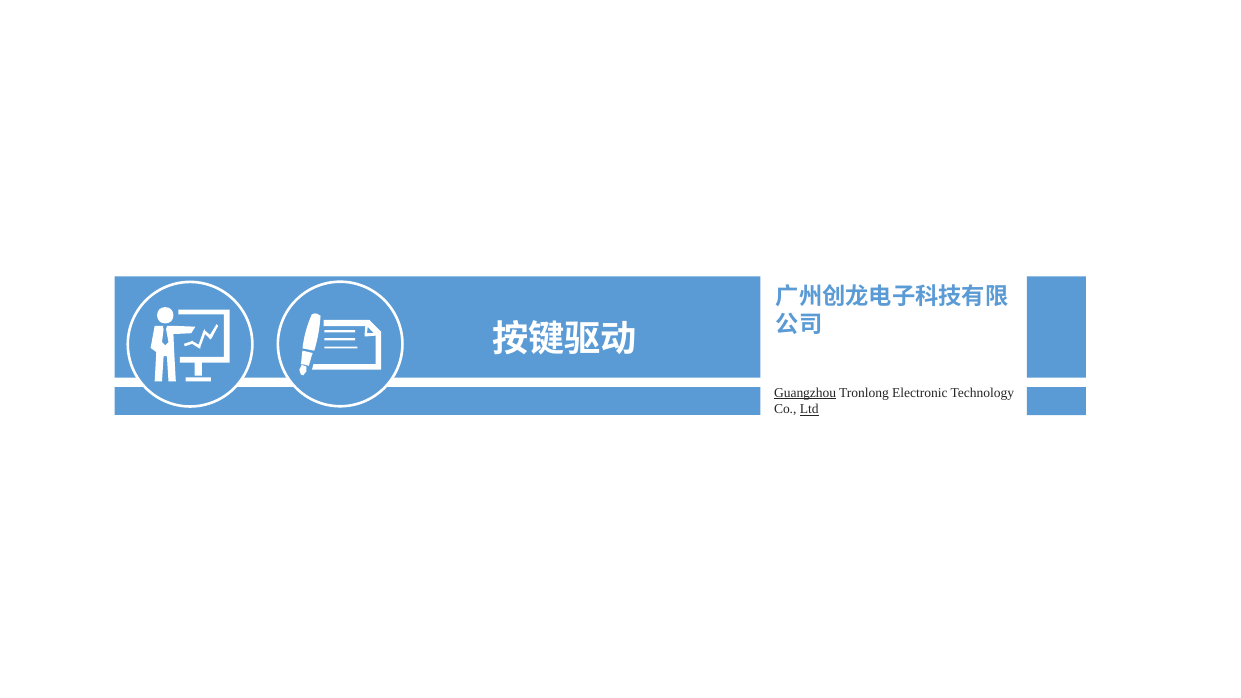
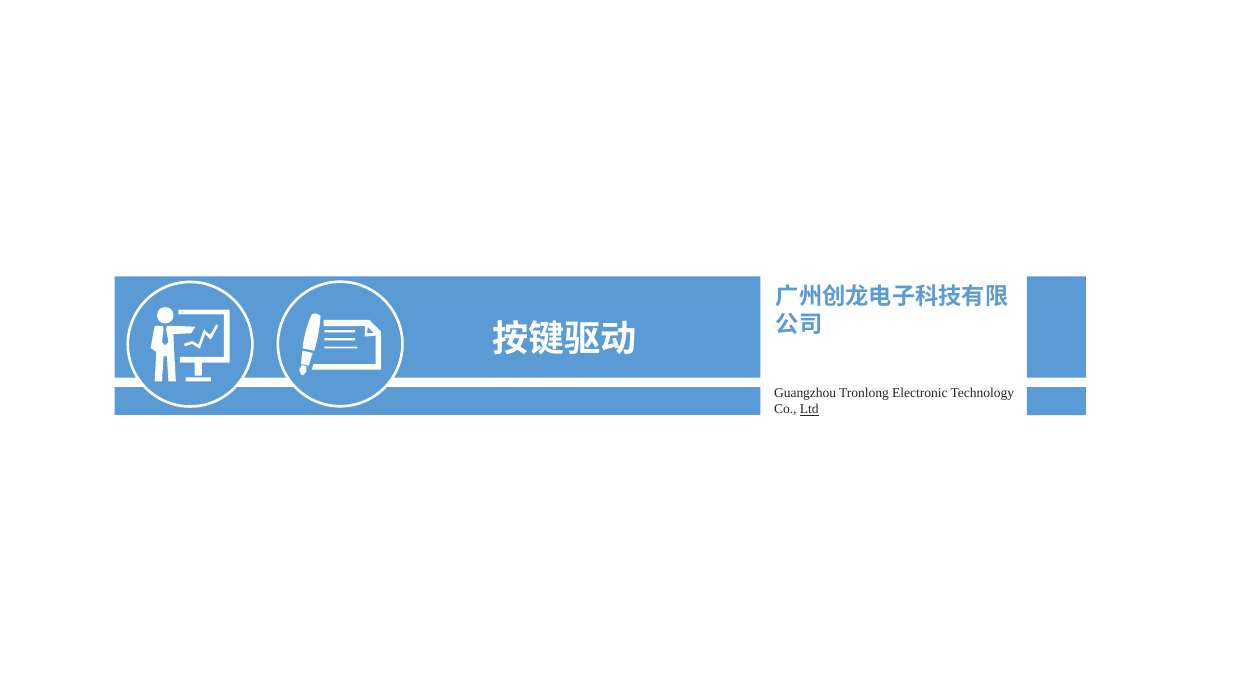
Guangzhou underline: present -> none (805, 393)
